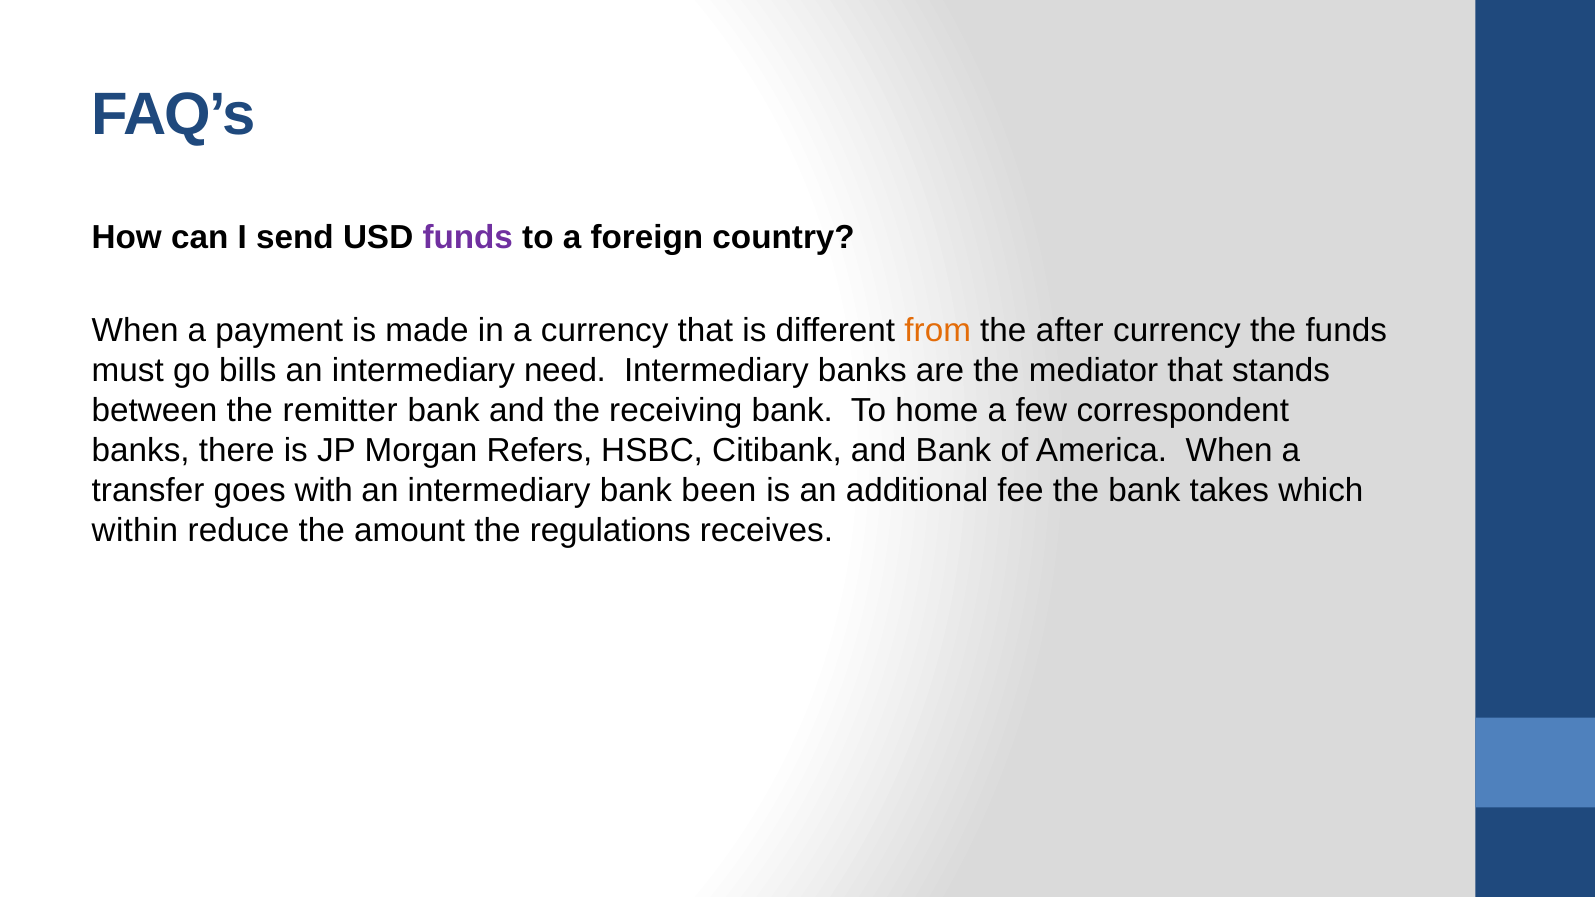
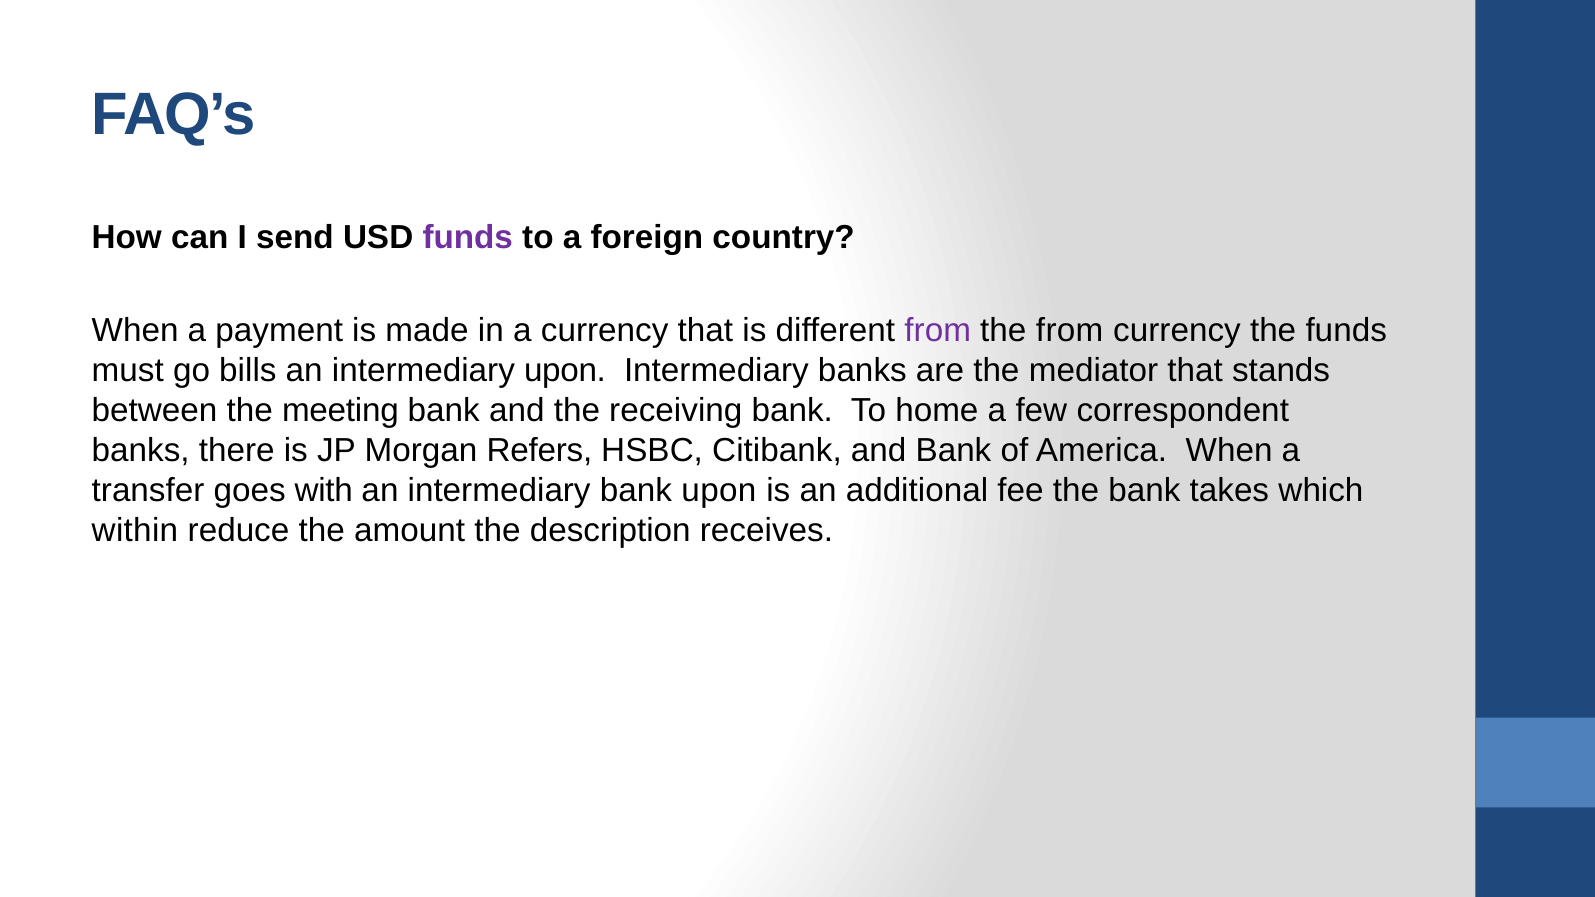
from colour: orange -> purple (938, 331)
the after: after -> from (1070, 331)
intermediary need: need -> upon (565, 371)
remitter: remitter -> meeting (340, 411)
bank been: been -> upon (719, 491)
regulations: regulations -> description (610, 530)
